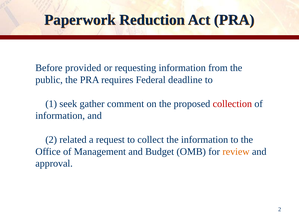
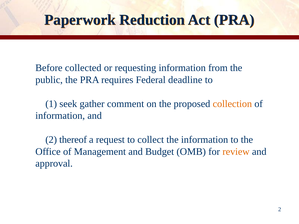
provided: provided -> collected (83, 68)
collection colour: red -> orange (232, 104)
related: related -> thereof (73, 140)
